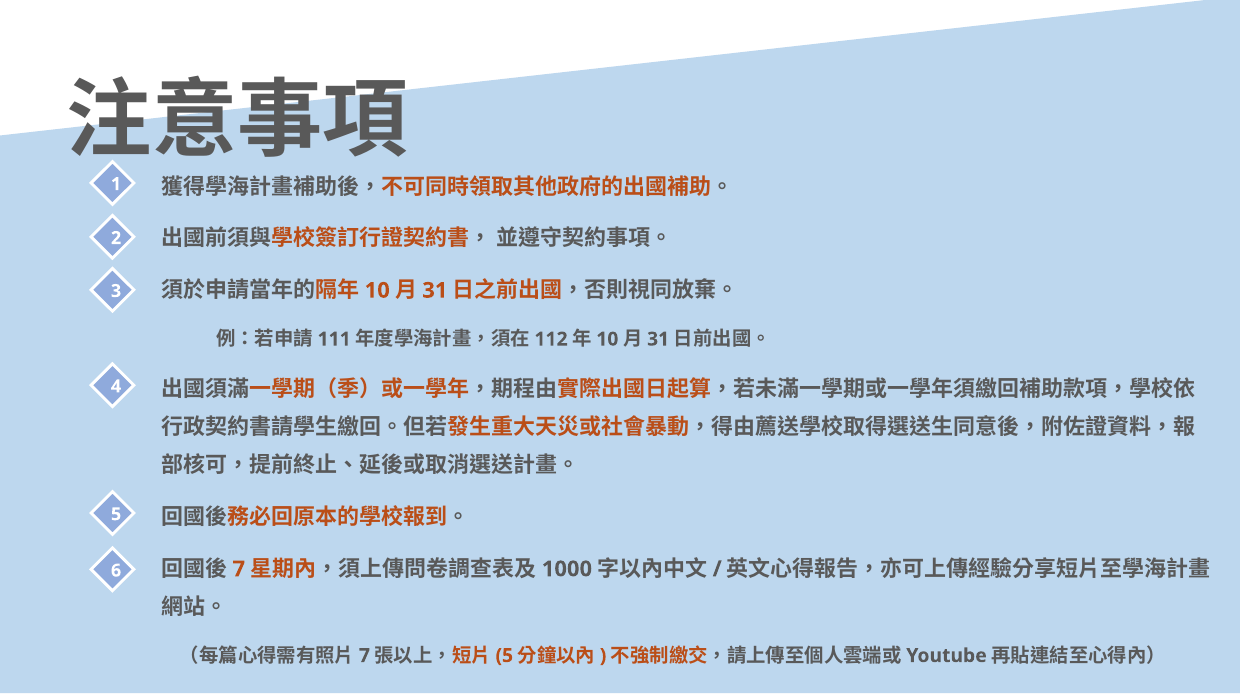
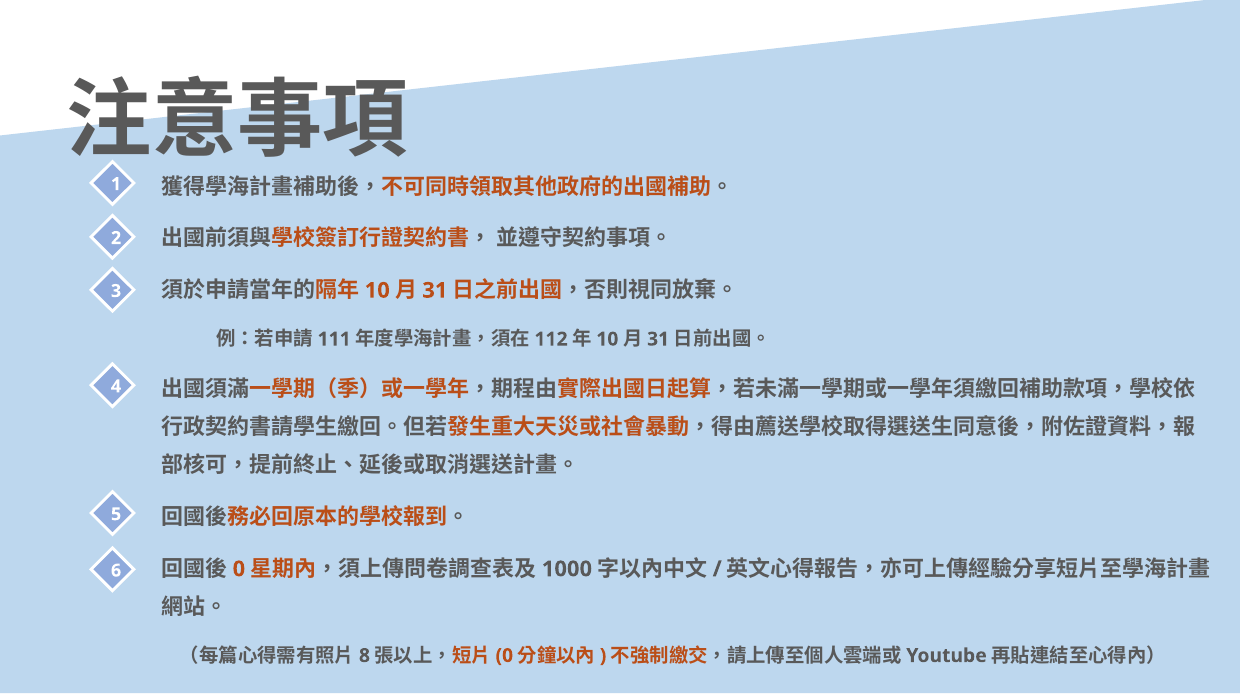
7: 7 -> 0 (239, 569)
7: 7 -> 8 (364, 656)
5: 5 -> 0 (504, 656)
